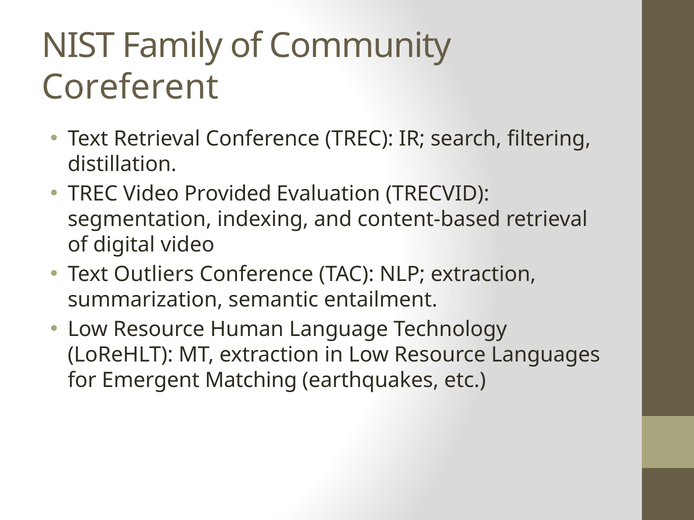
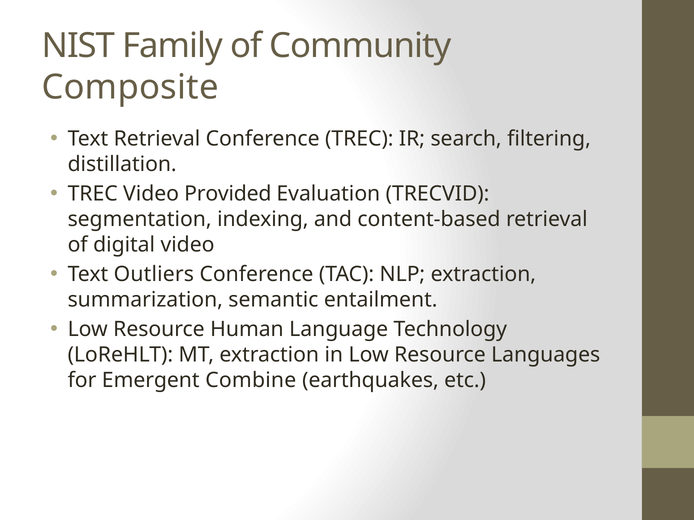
Coreferent: Coreferent -> Composite (130, 87)
Matching: Matching -> Combine (251, 380)
